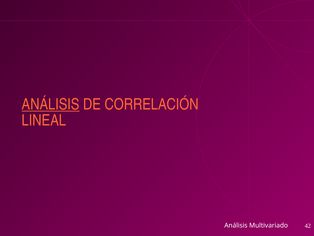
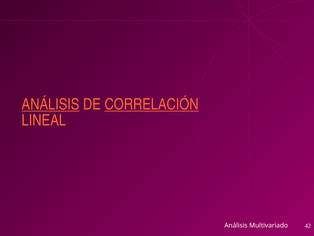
CORRELACIÓN underline: none -> present (152, 104)
